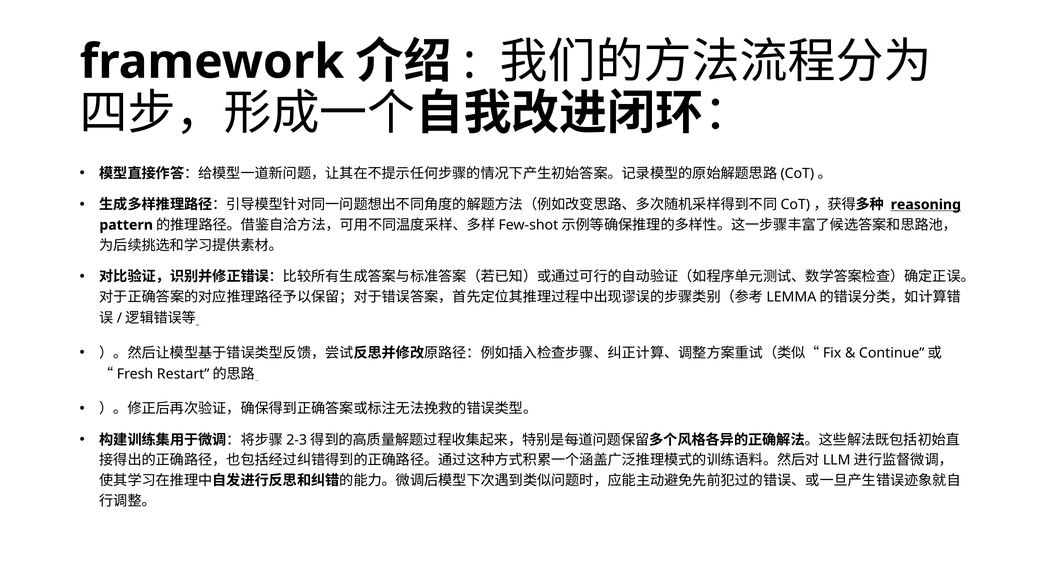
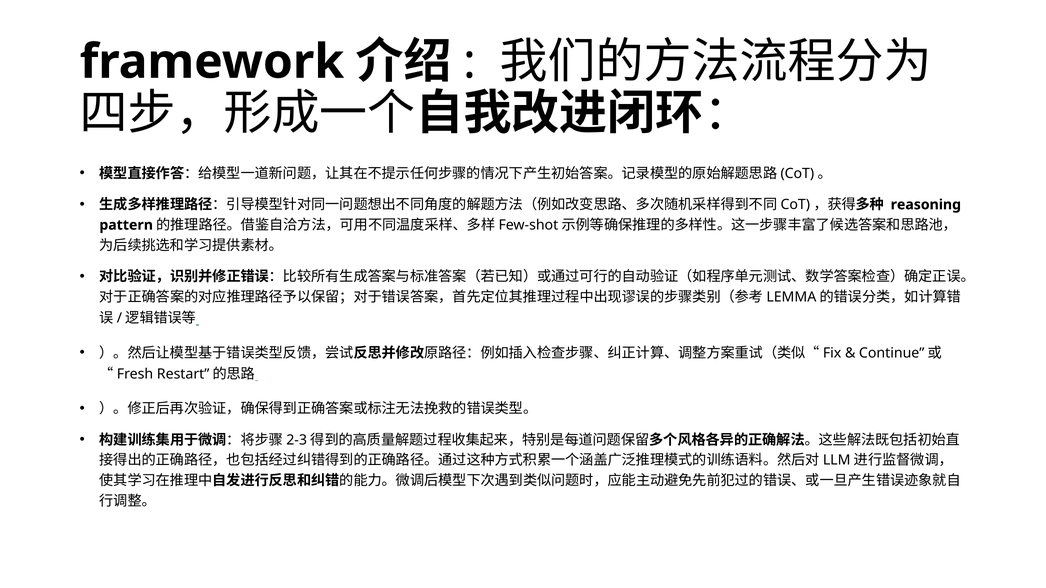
reasoning underline: present -> none (926, 205)
